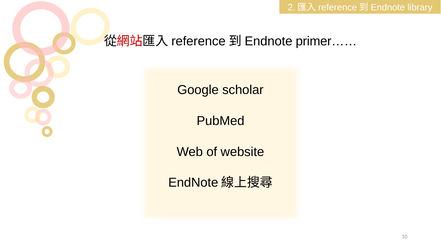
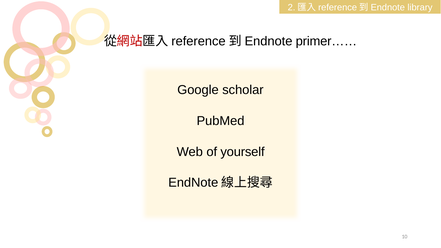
website: website -> yourself (243, 152)
